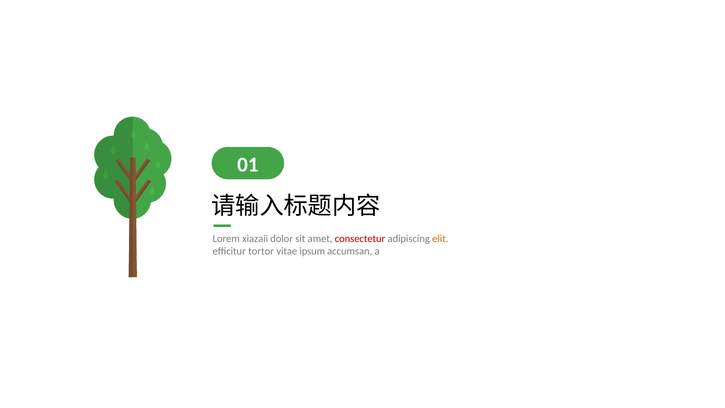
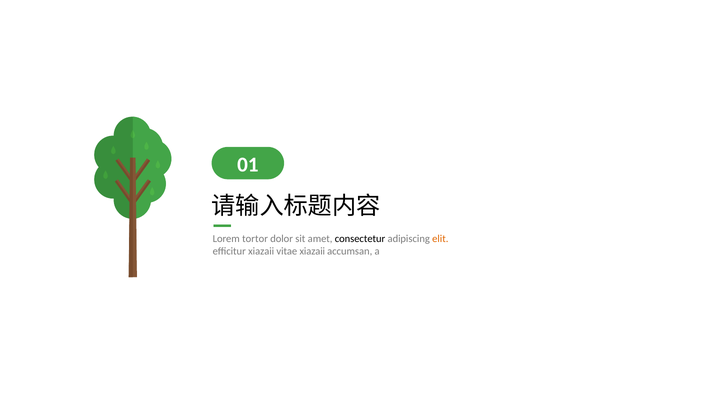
xiazaii: xiazaii -> tortor (255, 238)
consectetur colour: red -> black (360, 238)
efficitur tortor: tortor -> xiazaii (261, 251)
vitae ipsum: ipsum -> xiazaii (312, 251)
